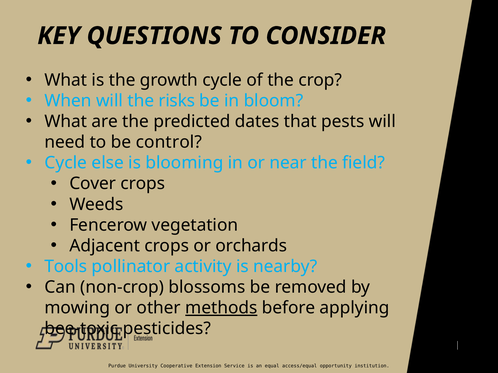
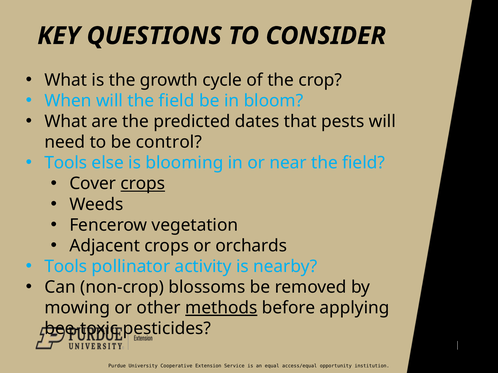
will the risks: risks -> field (177, 101)
Cycle: Cycle -> Tools (66, 163)
crops underline: none -> present (143, 184)
